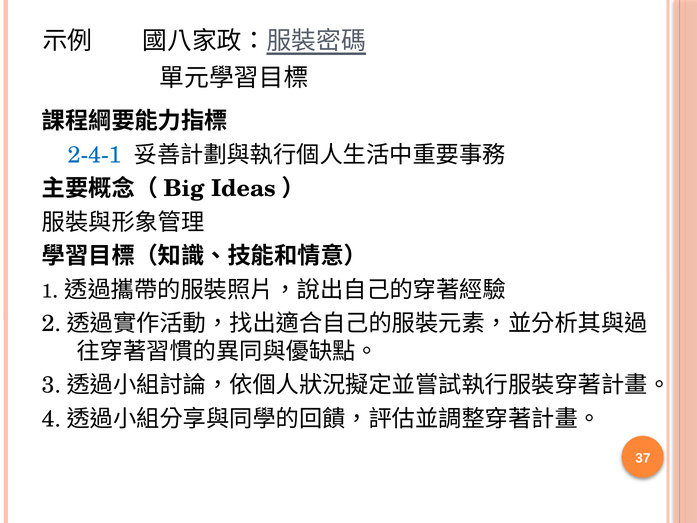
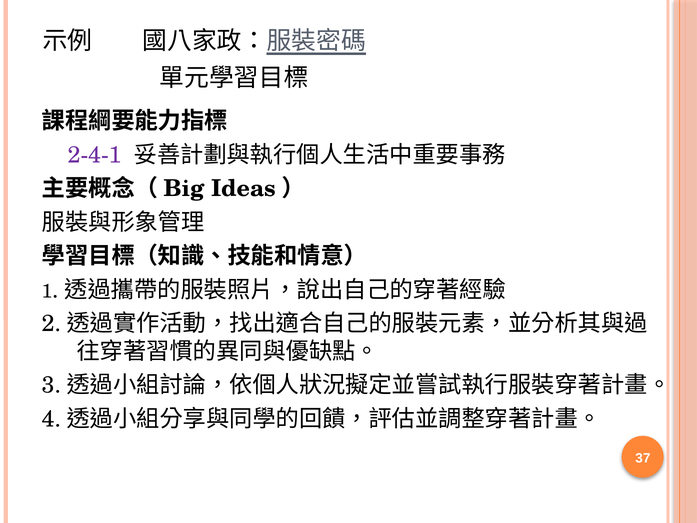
2-4-1 colour: blue -> purple (95, 155)
